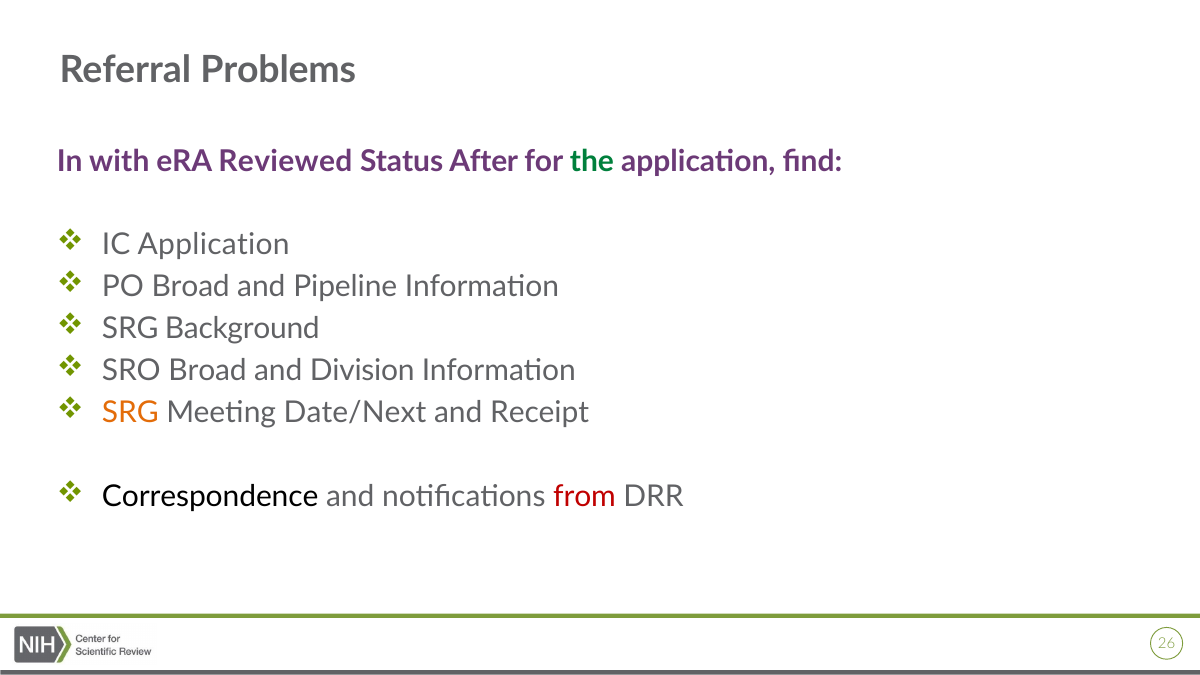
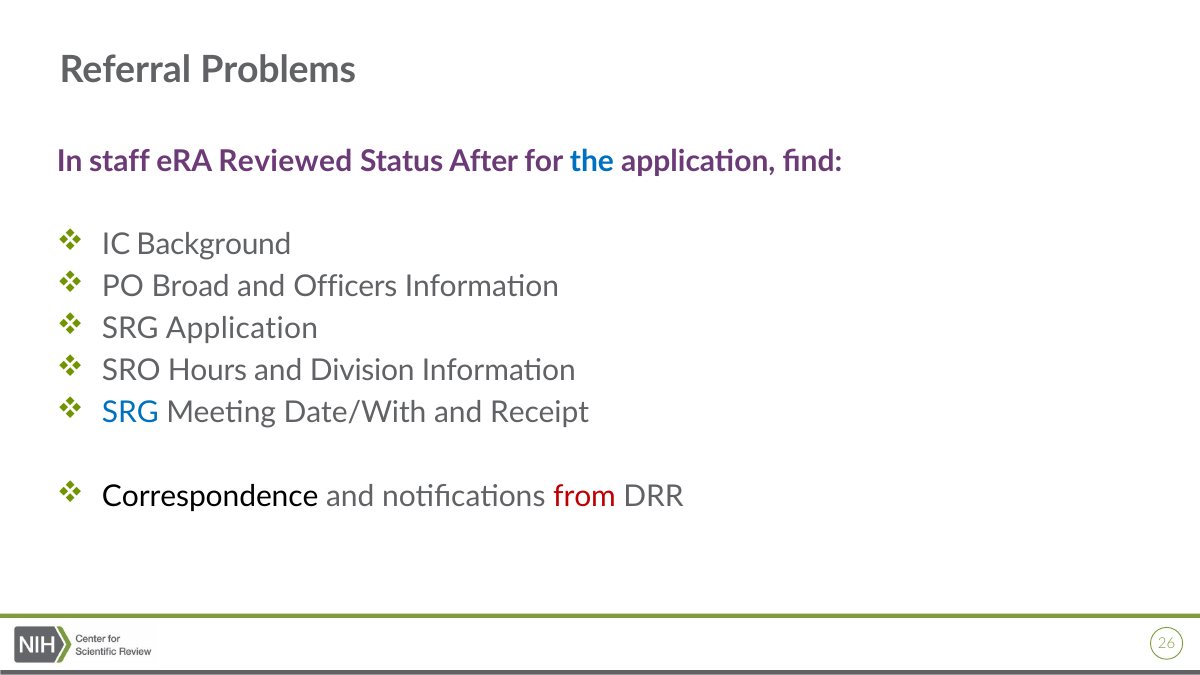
with: with -> staff (119, 161)
the colour: green -> blue (592, 161)
IC Application: Application -> Background (214, 245)
Pipeline: Pipeline -> Officers (345, 287)
SRG Background: Background -> Application (242, 329)
SRO Broad: Broad -> Hours (208, 371)
SRG colour: orange -> blue (130, 413)
Date/Next: Date/Next -> Date/With (355, 413)
